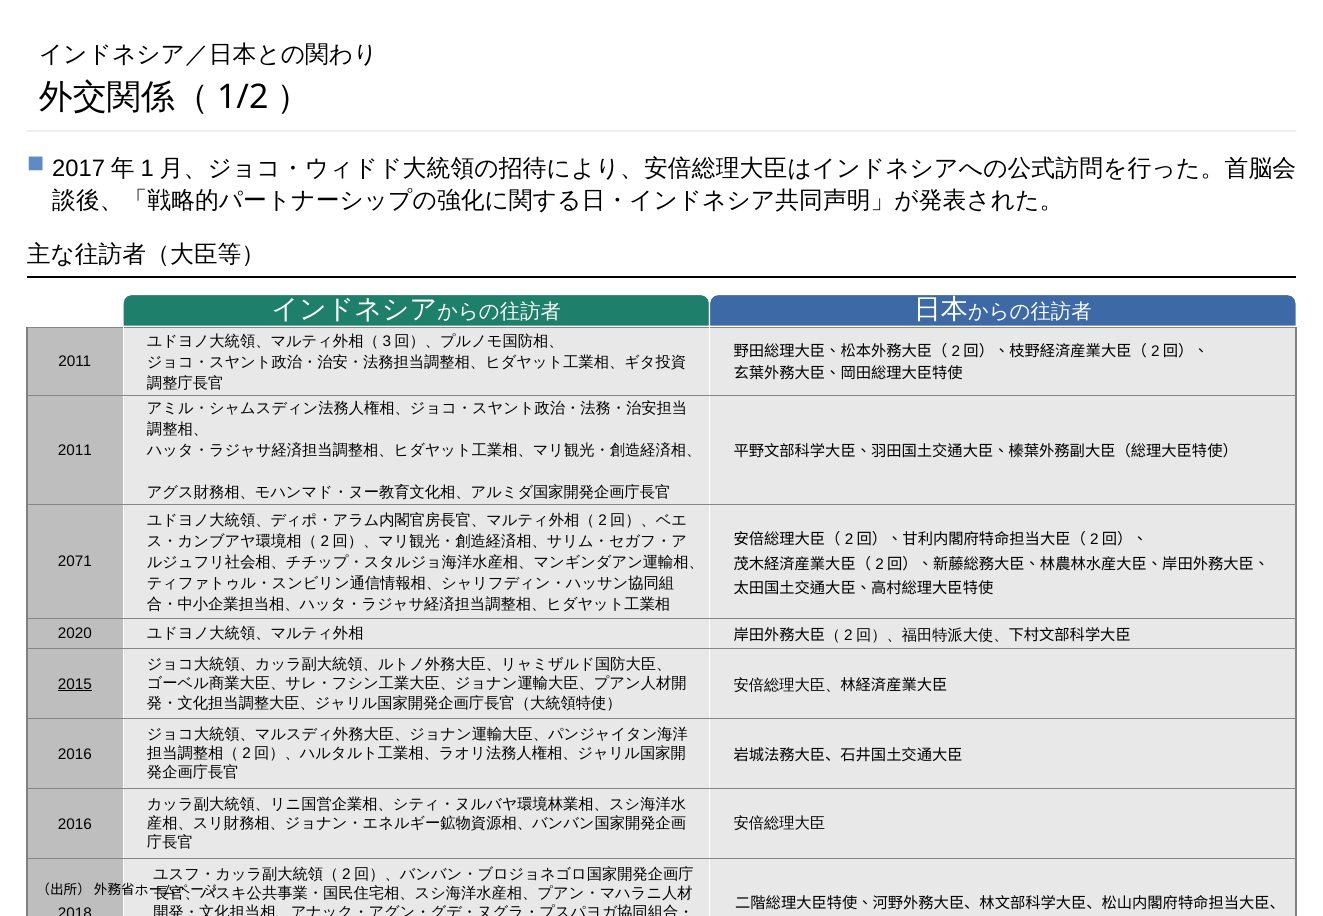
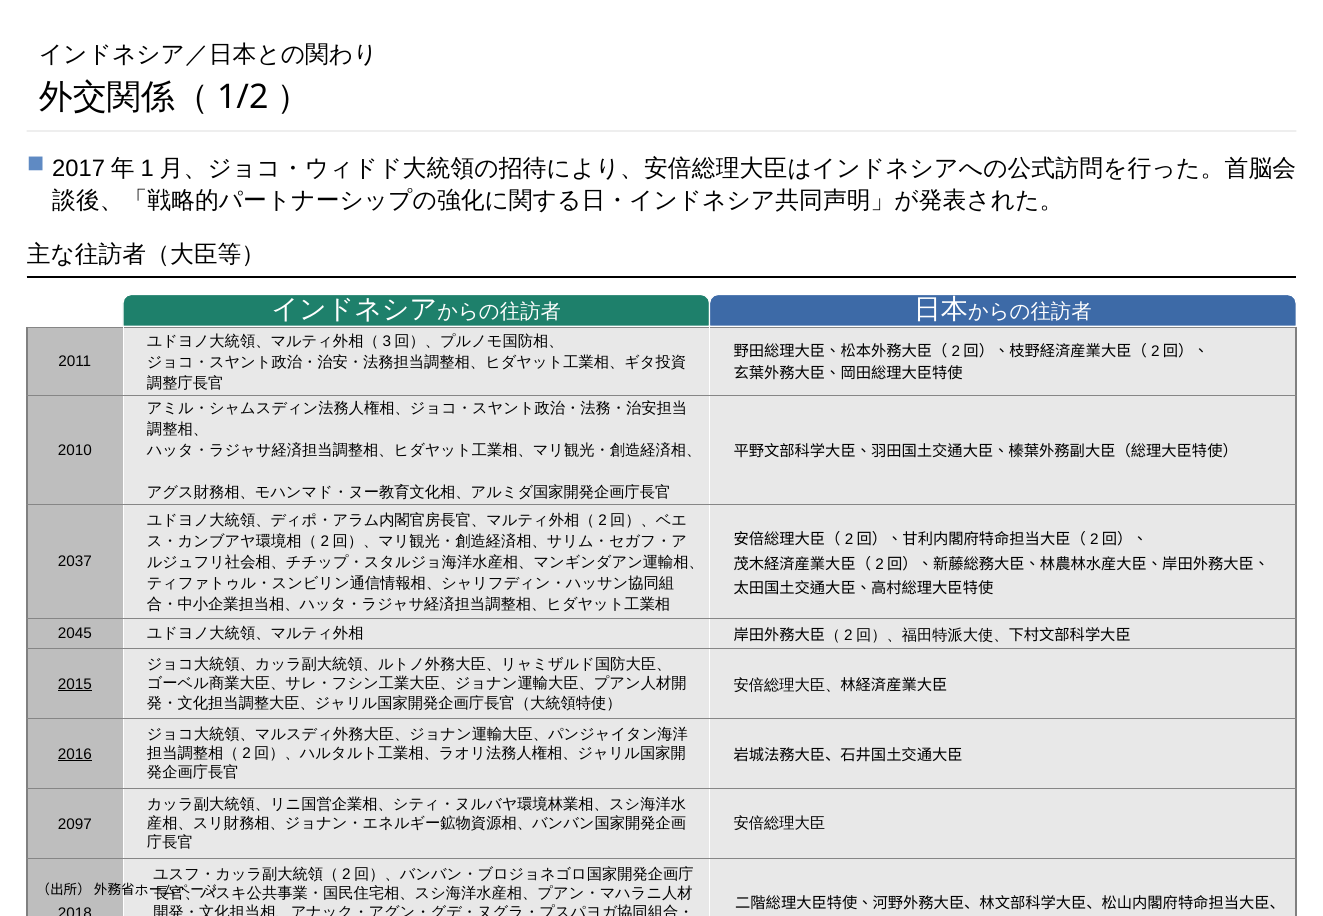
2011: 2011 -> 2010 (75, 450)
2071: 2071 -> 2037 (75, 562)
2020: 2020 -> 2045 (75, 634)
2016 underline: none -> present (75, 754)
2016: 2016 -> 2097 (75, 824)
